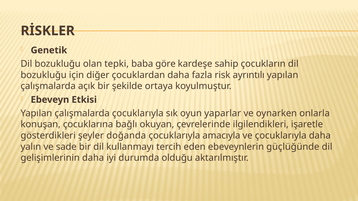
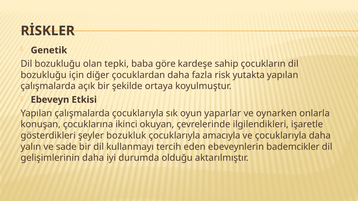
ayrıntılı: ayrıntılı -> yutakta (249, 75)
bağlı: bağlı -> ikinci (126, 125)
doğanda: doğanda -> bozukluk (126, 136)
güçlüğünde: güçlüğünde -> bademcikler (293, 147)
